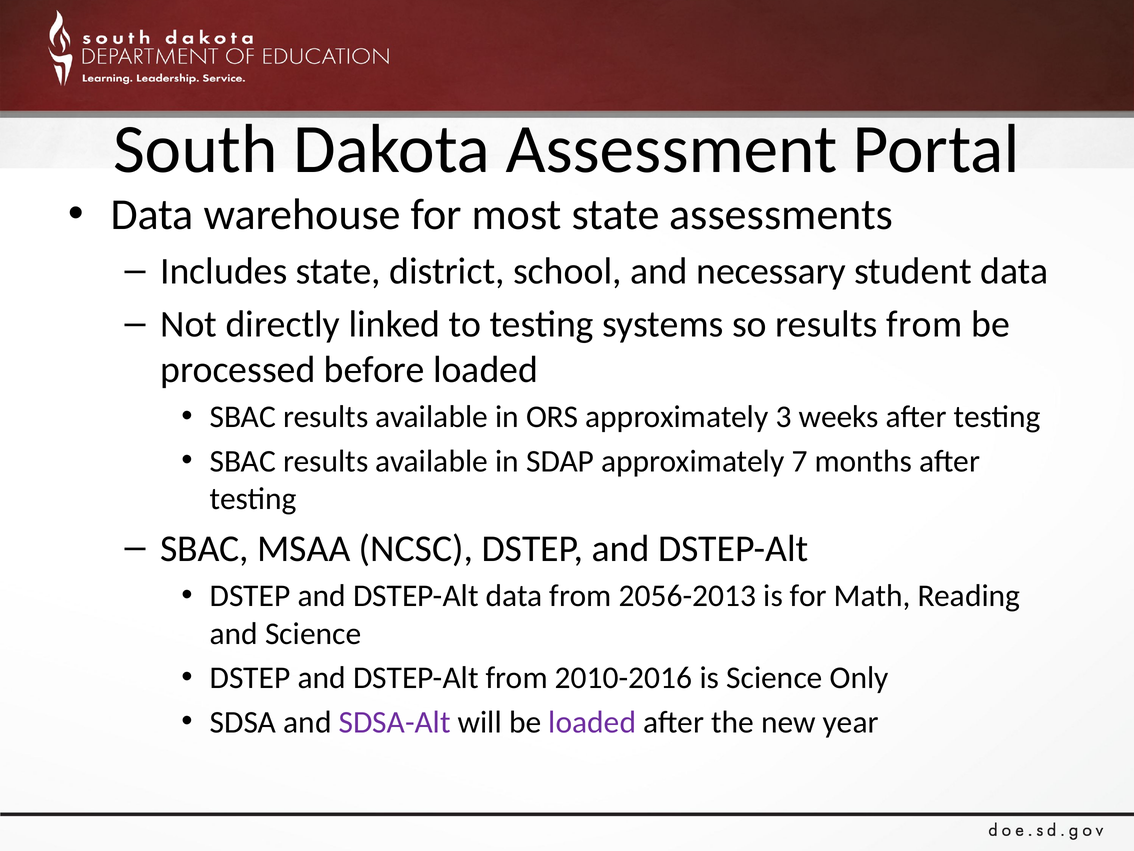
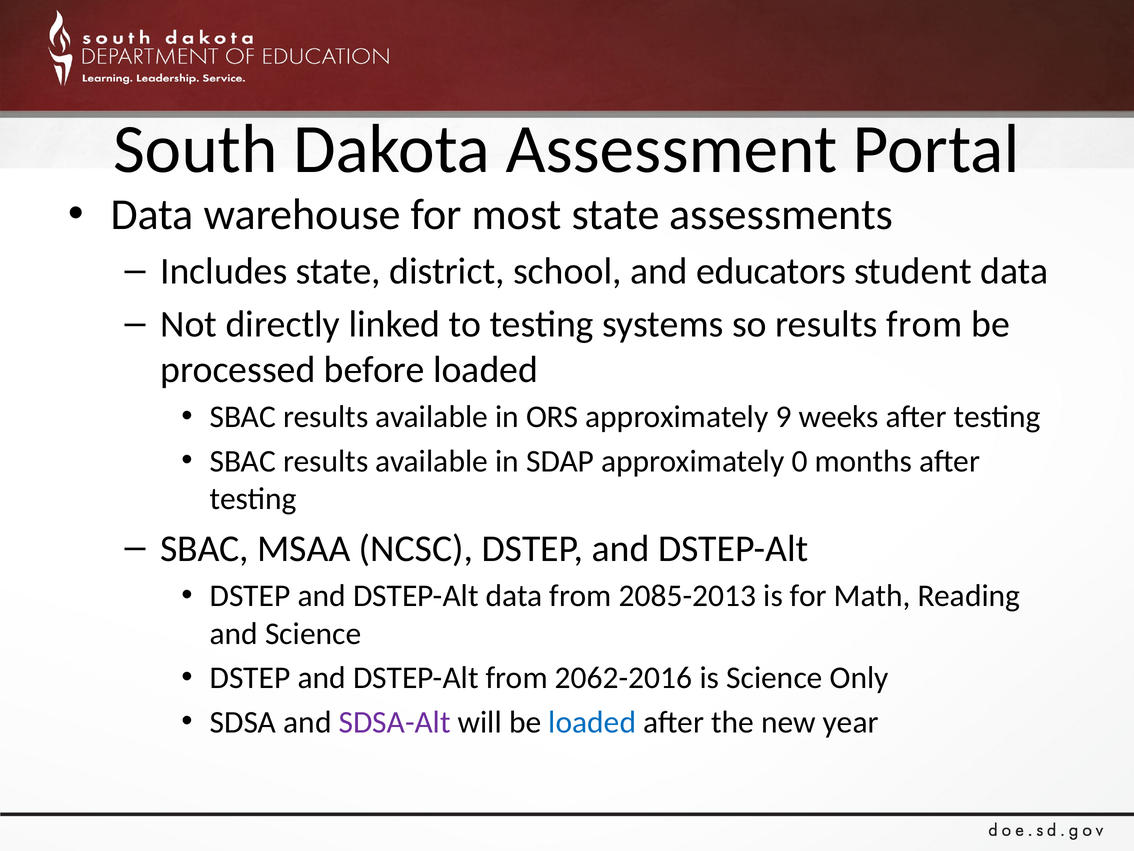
necessary: necessary -> educators (771, 271)
3: 3 -> 9 (783, 417)
7: 7 -> 0 (800, 461)
2056-2013: 2056-2013 -> 2085-2013 (687, 596)
2010-2016: 2010-2016 -> 2062-2016 (624, 678)
loaded colour: purple -> blue (592, 722)
